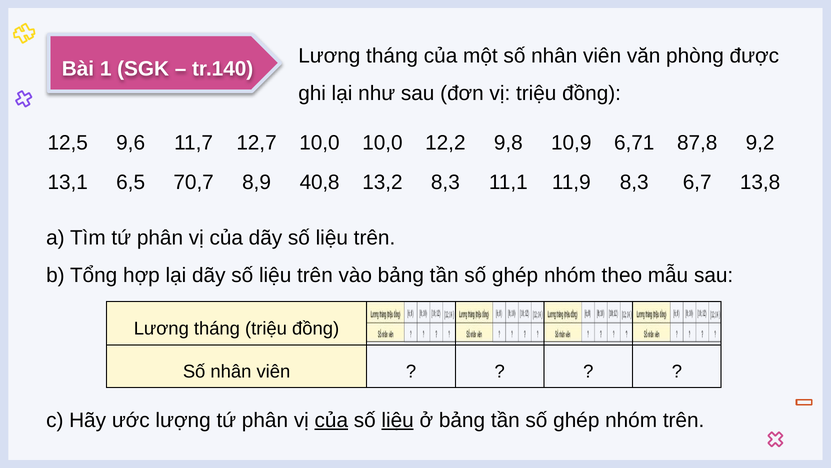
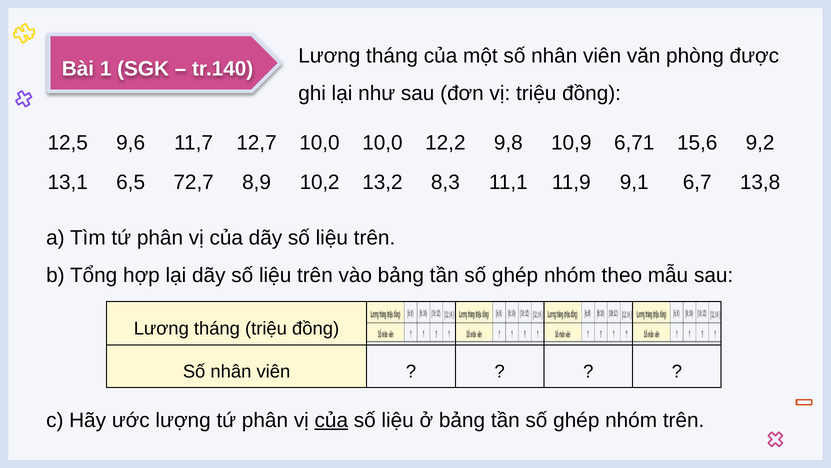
87,8: 87,8 -> 15,6 (697, 143)
70,7: 70,7 -> 72,7 (194, 182)
40,8: 40,8 -> 10,2 (320, 182)
11,9 8,3: 8,3 -> 9,1 (634, 182)
liệu underline: present -> none (398, 420)
